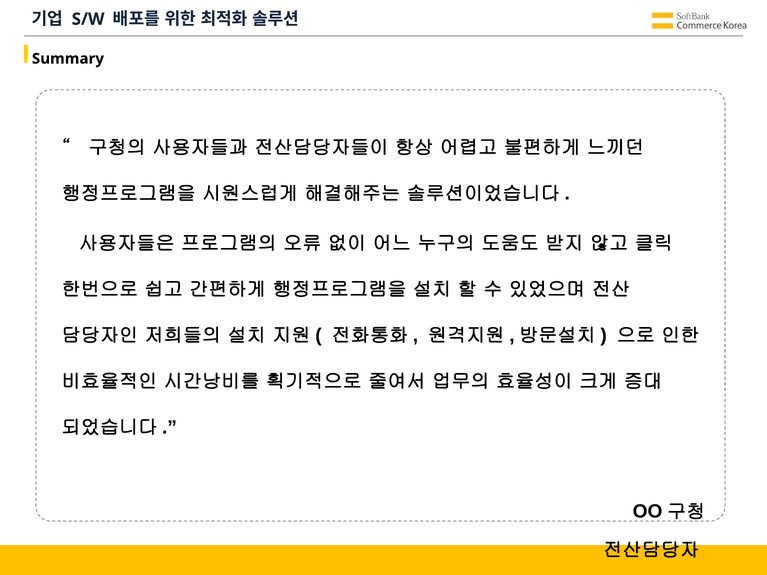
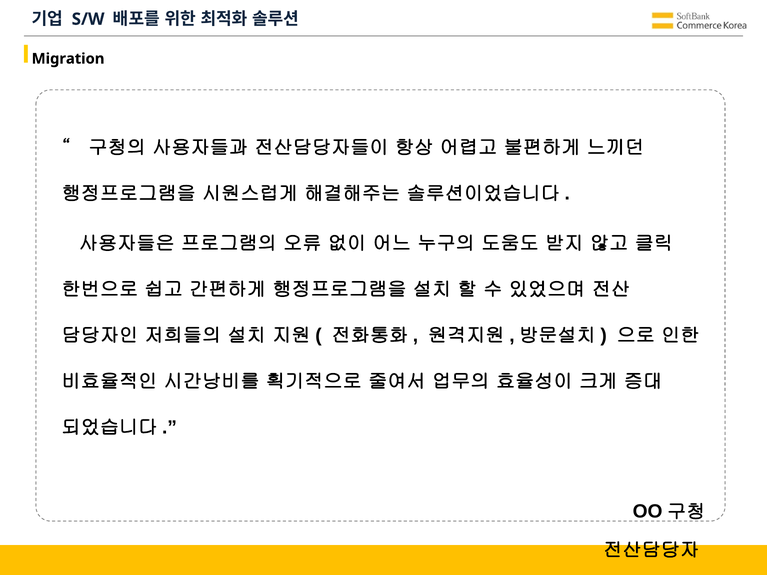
Summary: Summary -> Migration (68, 59)
